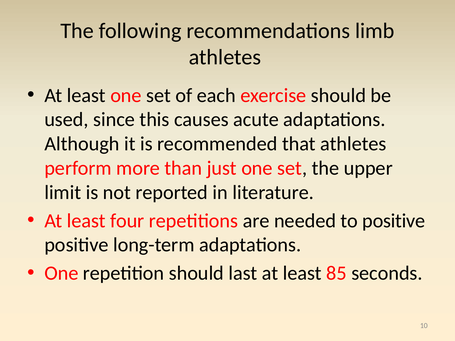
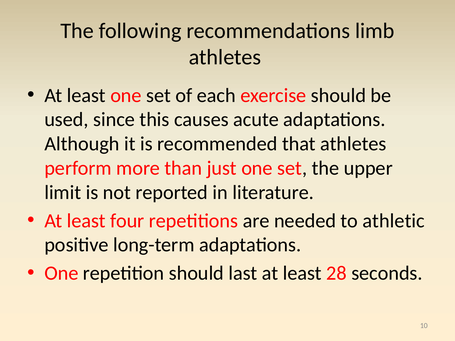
to positive: positive -> athletic (394, 221)
85: 85 -> 28 (337, 273)
